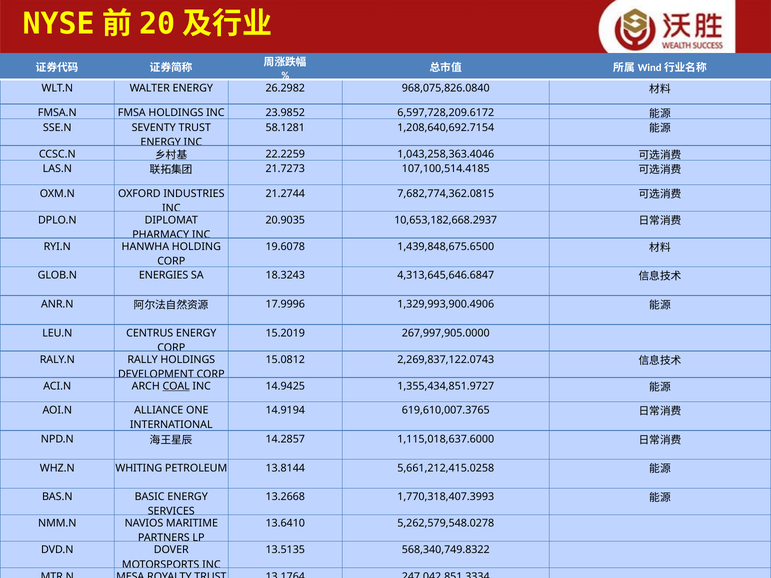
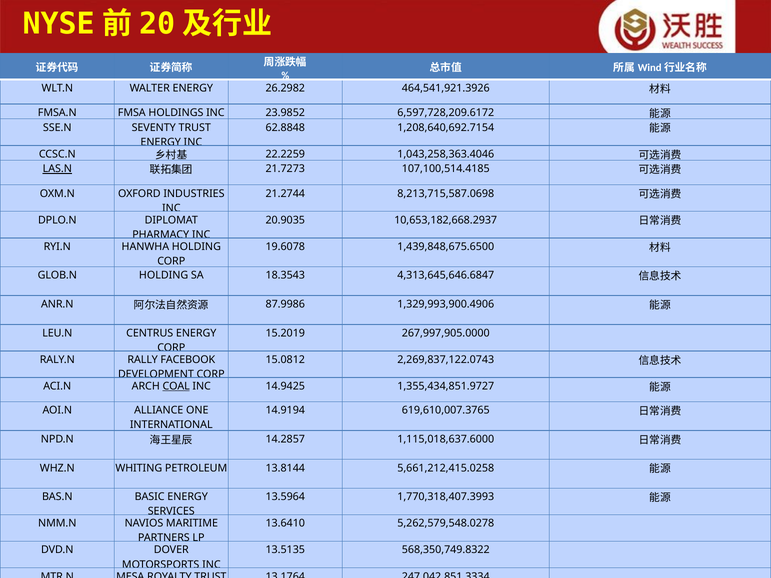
968,075,826.0840: 968,075,826.0840 -> 464,541,921.3926 (446, 88)
58.1281: 58.1281 -> 62.8848 (285, 128)
LAS.N underline: none -> present (57, 169)
7,682,774,362.0815: 7,682,774,362.0815 -> 8,213,715,587.0698 (446, 194)
GLOB.N ENERGIES: ENERGIES -> HOLDING (164, 276)
18.3243: 18.3243 -> 18.3543 (285, 276)
17.9996: 17.9996 -> 87.9986 (285, 304)
RALLY HOLDINGS: HOLDINGS -> FACEBOOK (188, 360)
13.2668: 13.2668 -> 13.5964 (285, 497)
568,340,749.8322: 568,340,749.8322 -> 568,350,749.8322 (446, 550)
